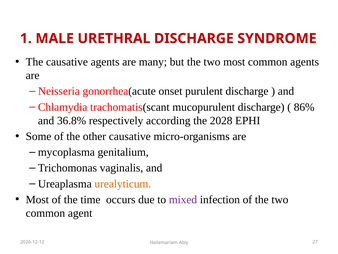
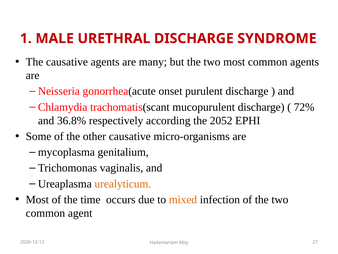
86%: 86% -> 72% (304, 107)
2028: 2028 -> 2052 (221, 120)
mixed colour: purple -> orange (183, 199)
